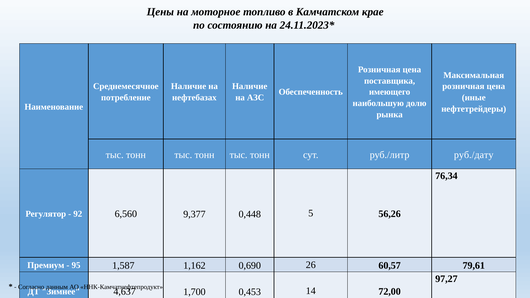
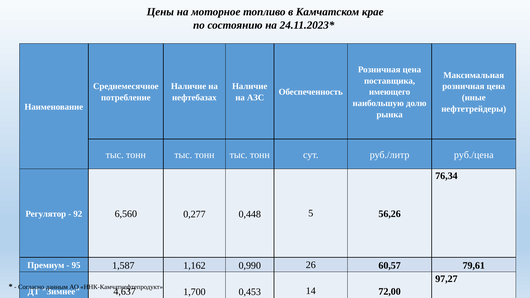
руб./дату: руб./дату -> руб./цена (474, 155)
9,377: 9,377 -> 0,277 (194, 214)
0,690: 0,690 -> 0,990 (250, 266)
